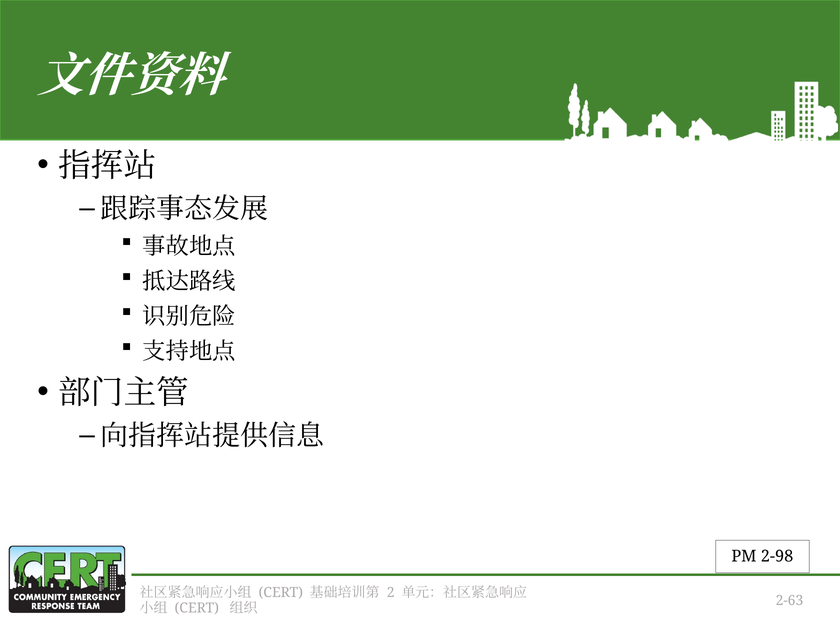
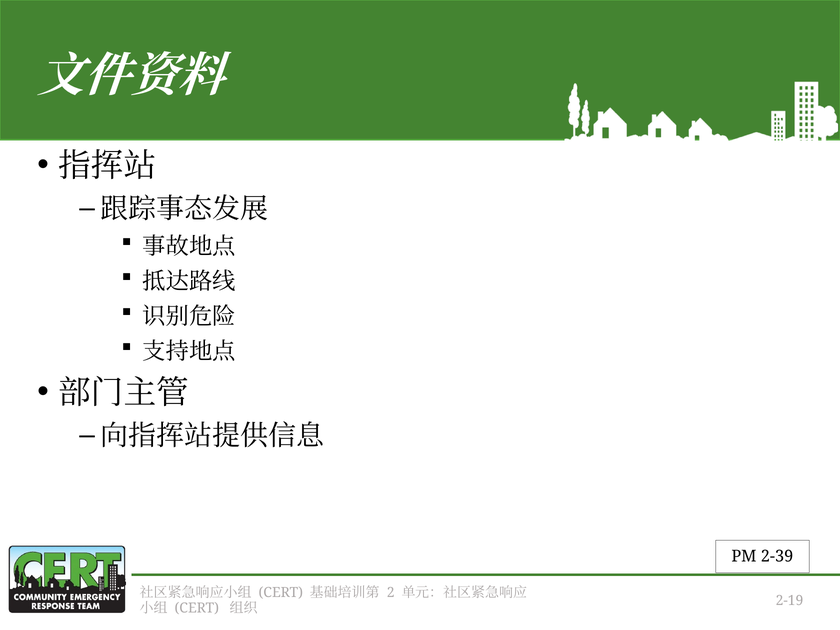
2-98: 2-98 -> 2-39 (777, 557)
2-63: 2-63 -> 2-19 (789, 600)
